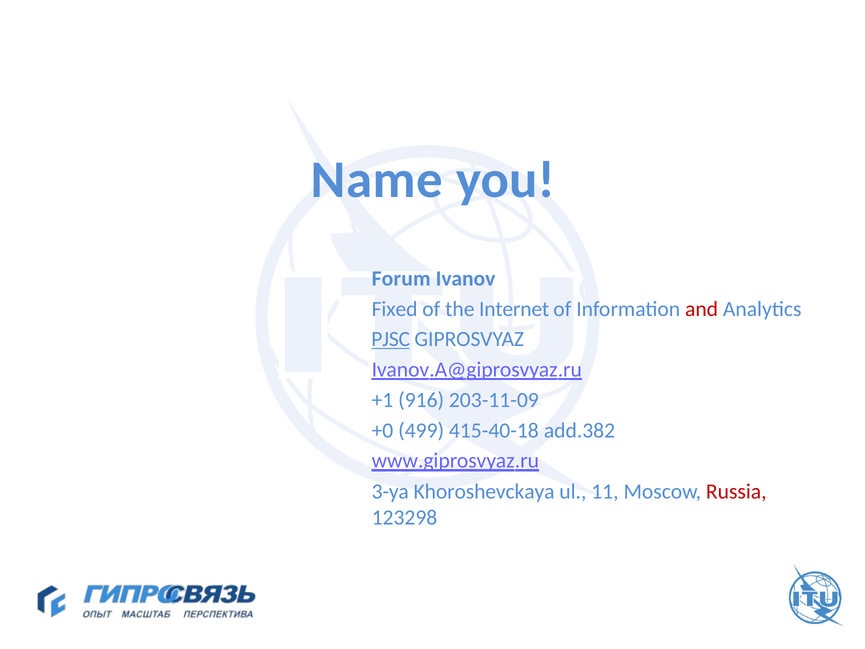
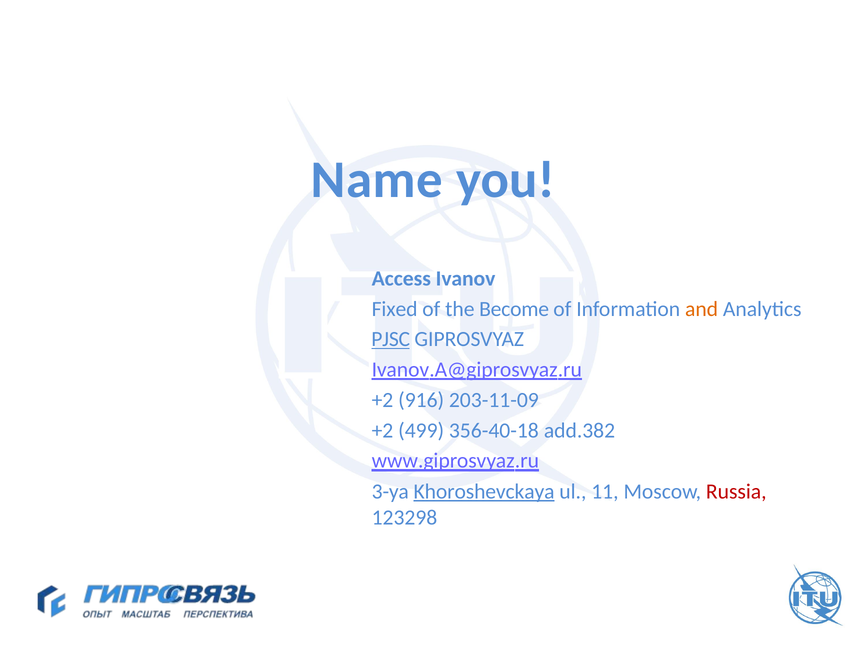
Forum: Forum -> Access (401, 279)
Internet: Internet -> Become (514, 309)
and colour: red -> orange (702, 309)
+1: +1 -> +2 (382, 400)
+0: +0 -> +2 (382, 430)
415-40-18: 415-40-18 -> 356-40-18 (494, 430)
Khoroshevckaya underline: none -> present (484, 491)
